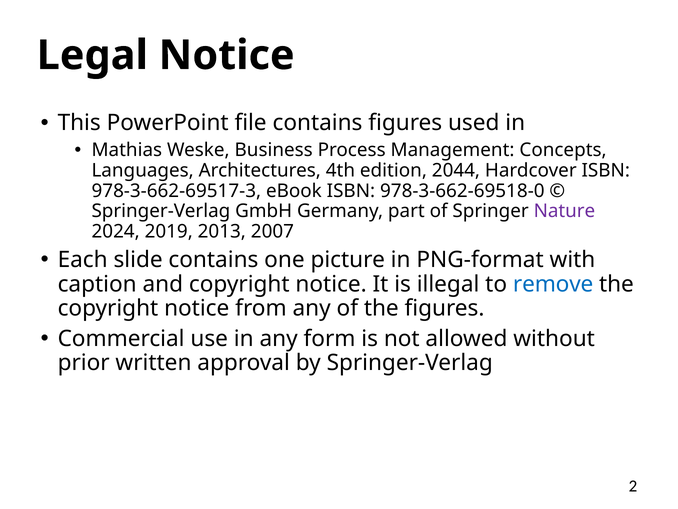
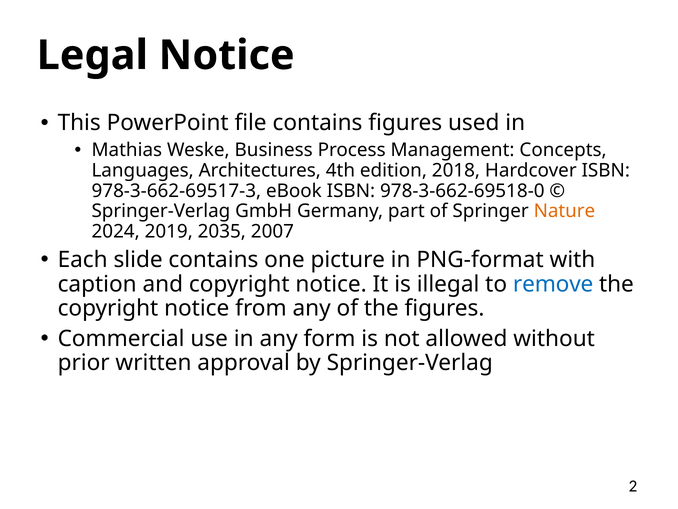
2044: 2044 -> 2018 (456, 170)
Nature colour: purple -> orange (564, 211)
2013: 2013 -> 2035 (222, 231)
